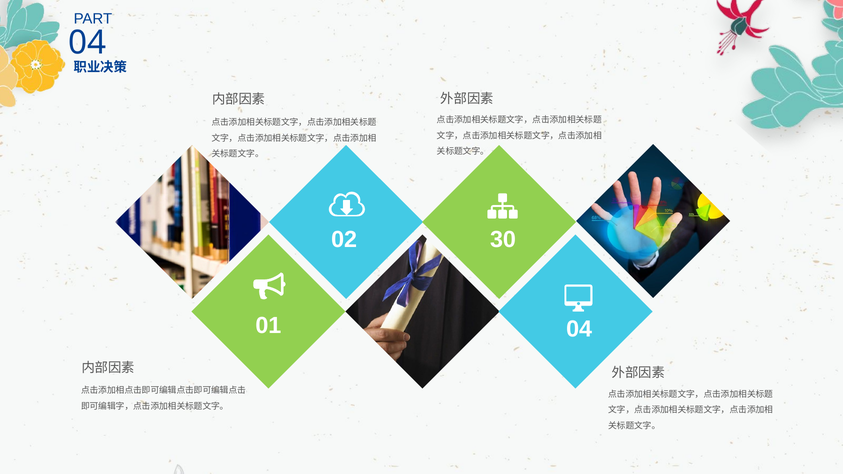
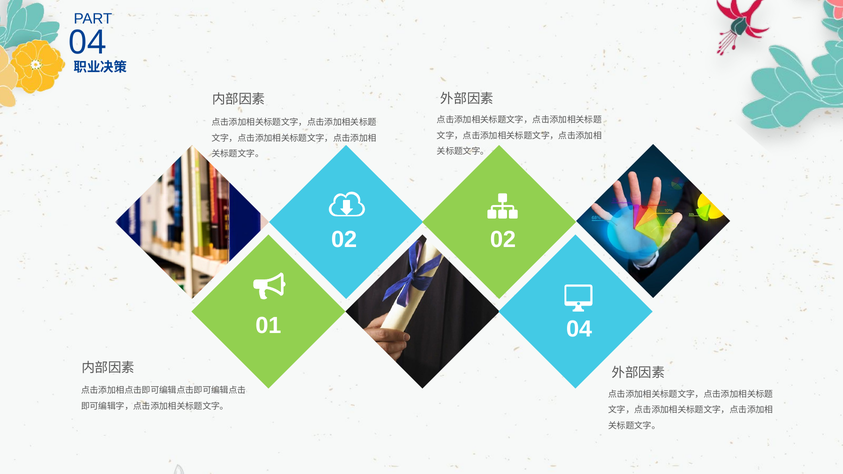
02 30: 30 -> 02 (503, 240)
